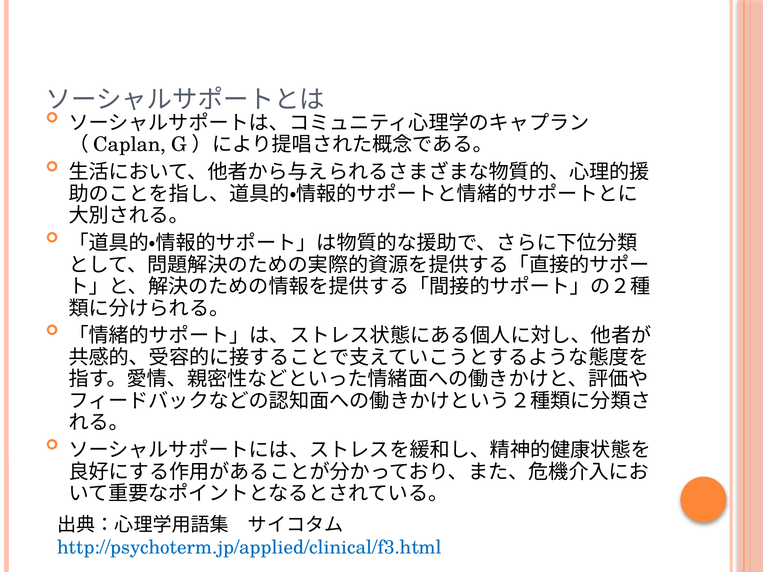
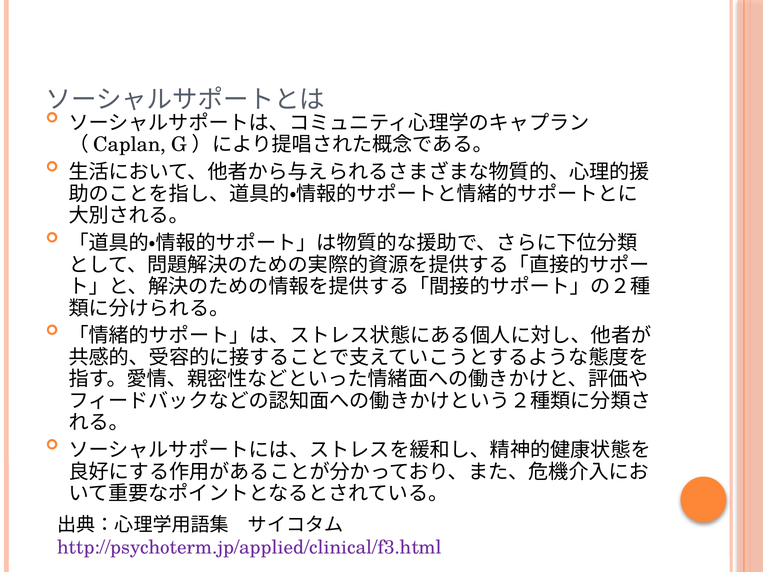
http://psychoterm.jp/applied/clinical/f3.html colour: blue -> purple (250, 548)
